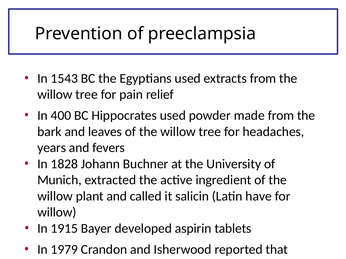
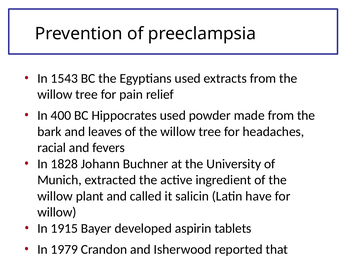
years: years -> racial (52, 148)
